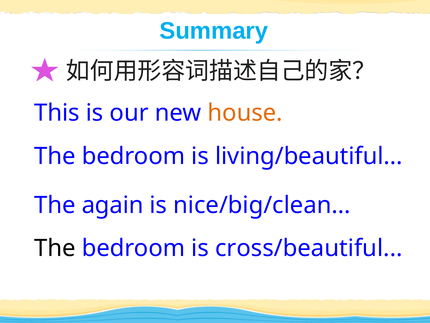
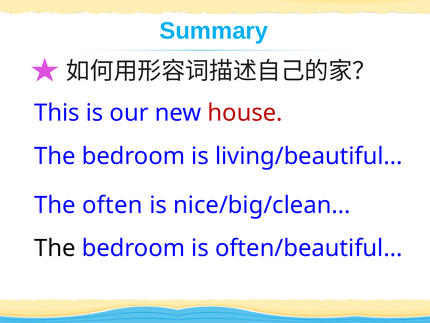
house colour: orange -> red (245, 113)
again: again -> often (112, 205)
cross/beautiful: cross/beautiful -> often/beautiful (309, 248)
